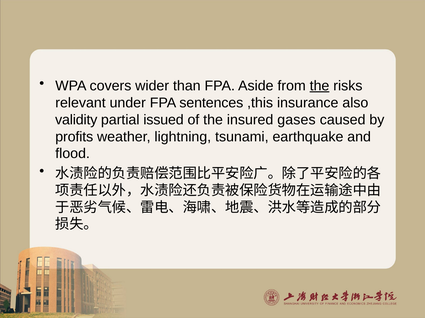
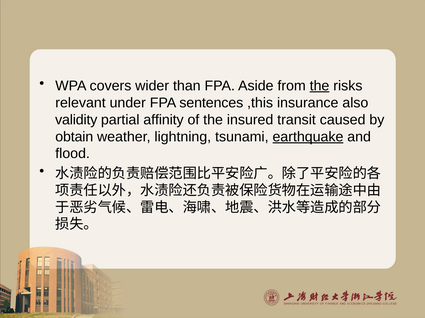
issued: issued -> affinity (164, 120)
gases: gases -> transit (297, 120)
profits: profits -> obtain (74, 137)
earthquake underline: none -> present (308, 137)
